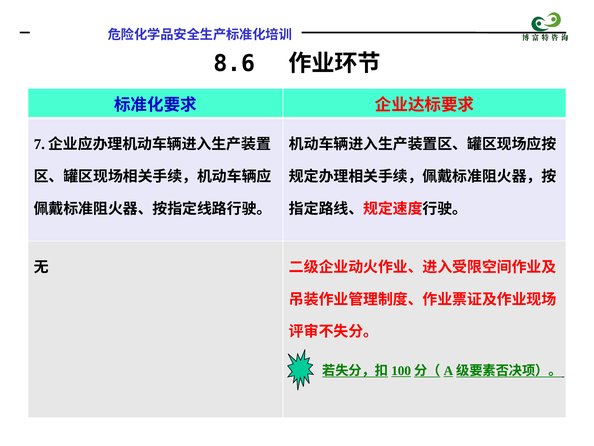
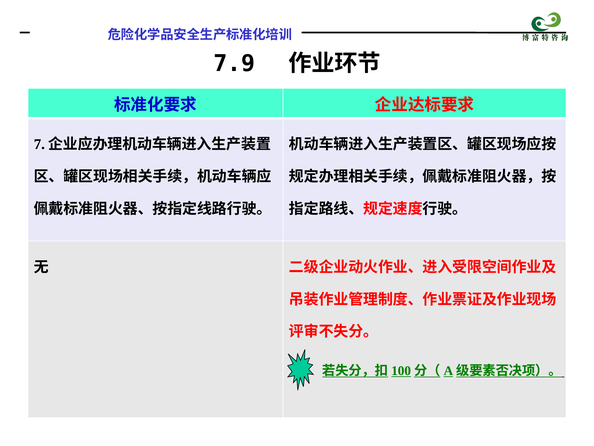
8.6: 8.6 -> 7.9 (234, 63)
